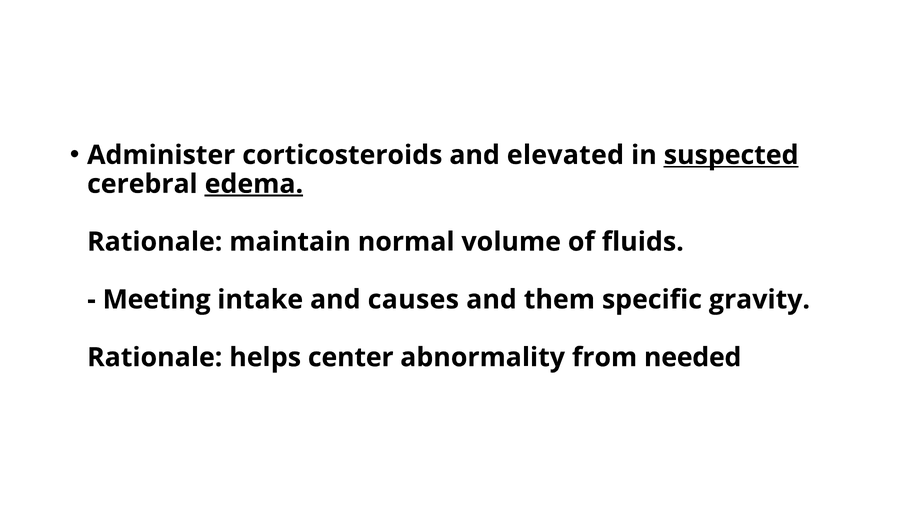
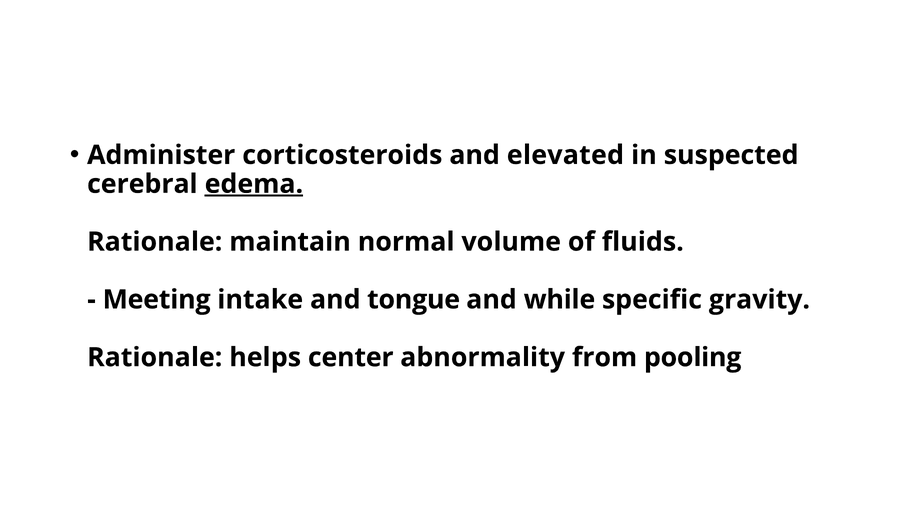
suspected underline: present -> none (731, 155)
causes: causes -> tongue (414, 299)
them: them -> while (559, 299)
needed: needed -> pooling (693, 357)
